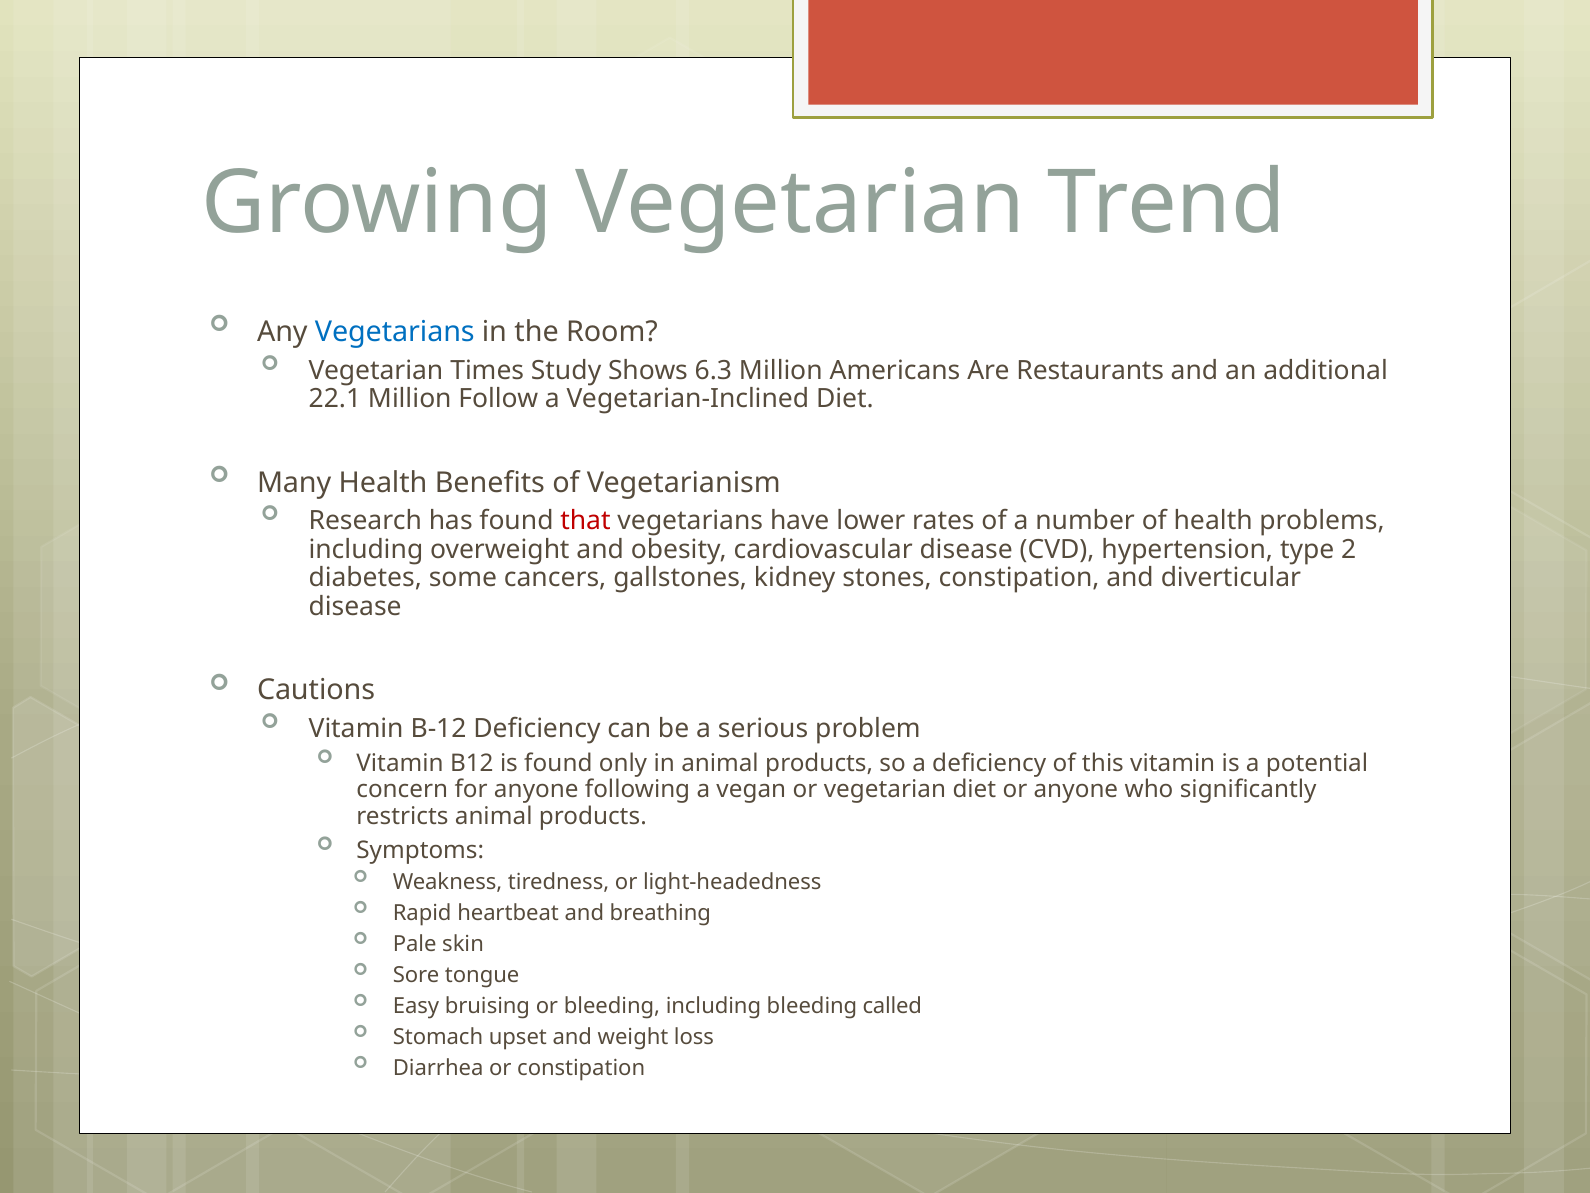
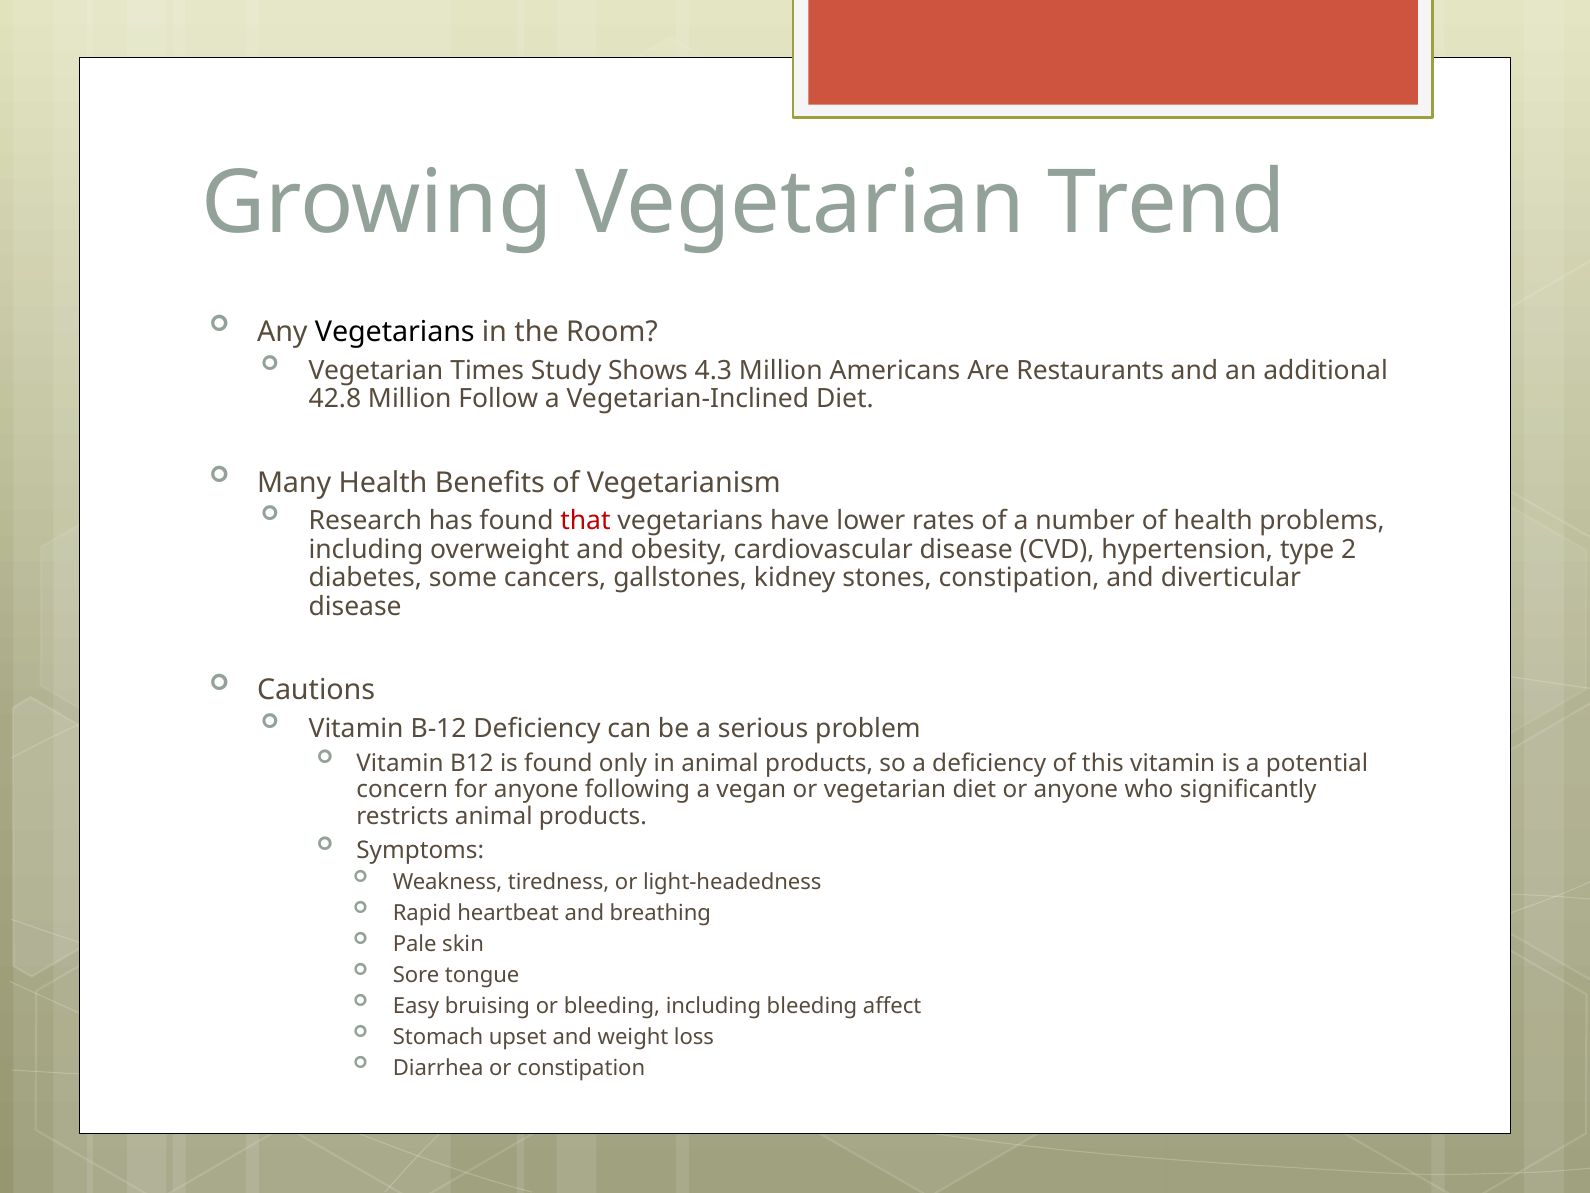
Vegetarians colour: blue -> black (395, 332)
6.3: 6.3 -> 4.3 (713, 370)
22.1: 22.1 -> 42.8 (335, 399)
called: called -> affect (892, 1006)
